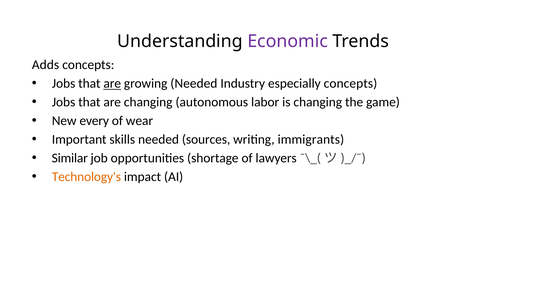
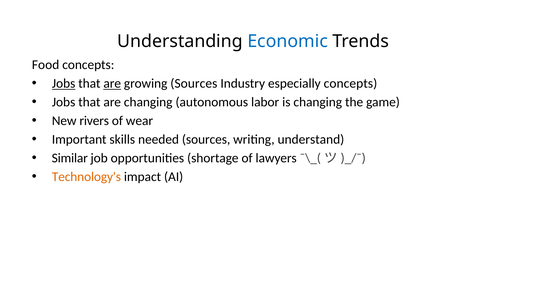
Economic colour: purple -> blue (288, 41)
Adds: Adds -> Food (46, 65)
Jobs underline: none -> present (64, 84)
growing Needed: Needed -> Sources (194, 84)
every: every -> rivers (94, 121)
immigrants: immigrants -> understand (311, 139)
